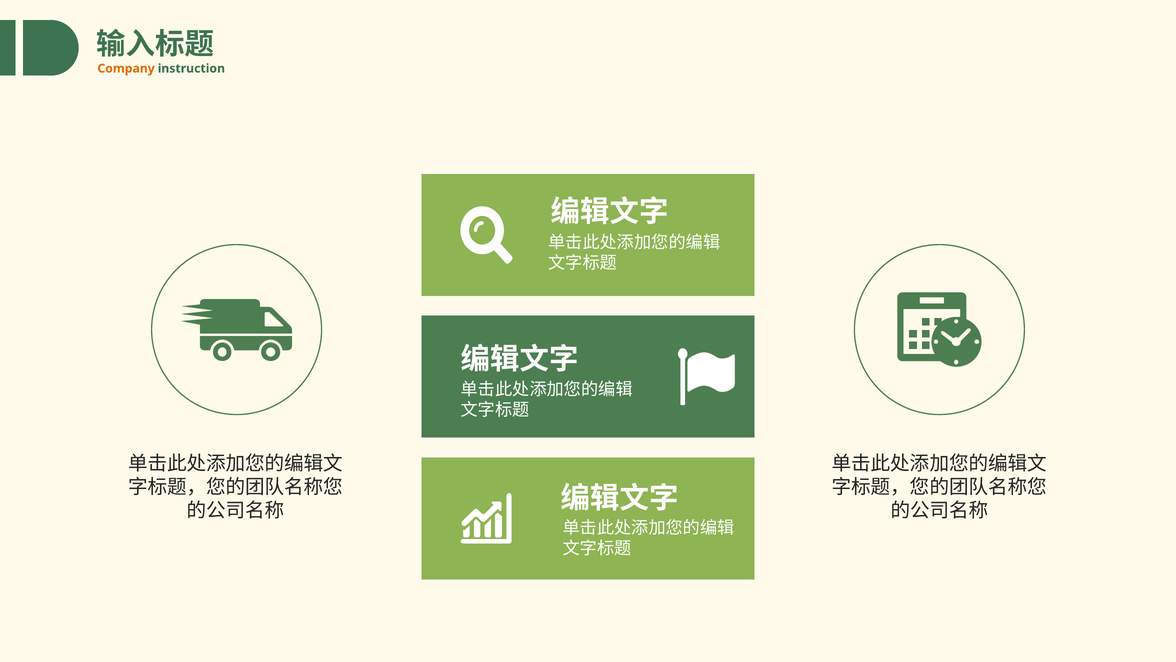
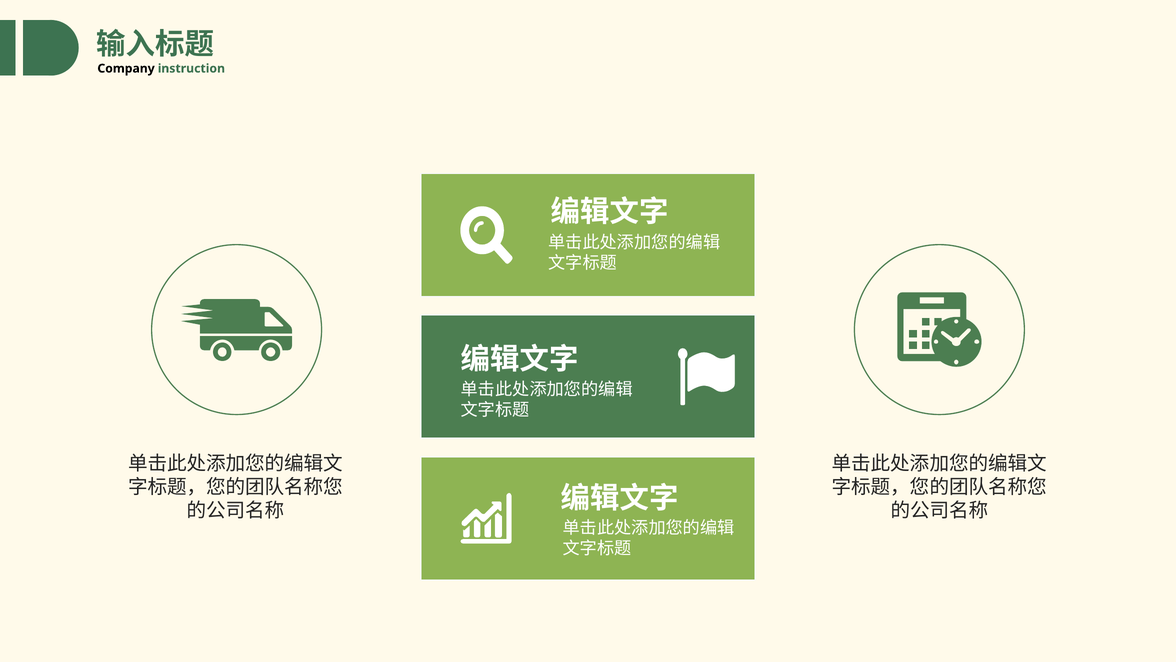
Company colour: orange -> black (126, 68)
